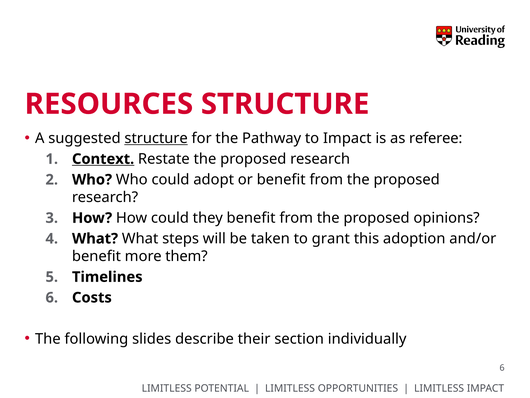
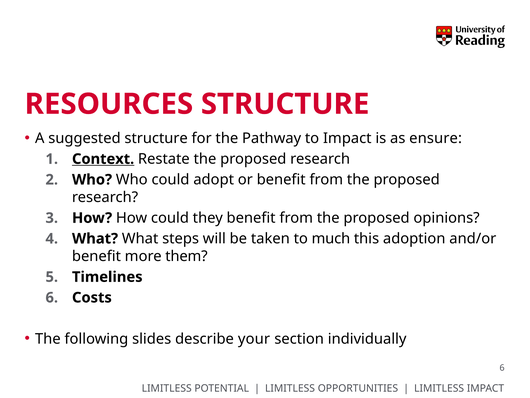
structure underline: present -> none (156, 138)
referee: referee -> ensure (436, 138)
grant: grant -> much (331, 238)
their: their -> your (254, 338)
